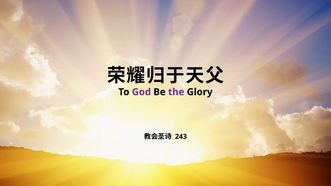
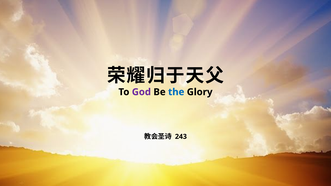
the colour: purple -> blue (176, 92)
